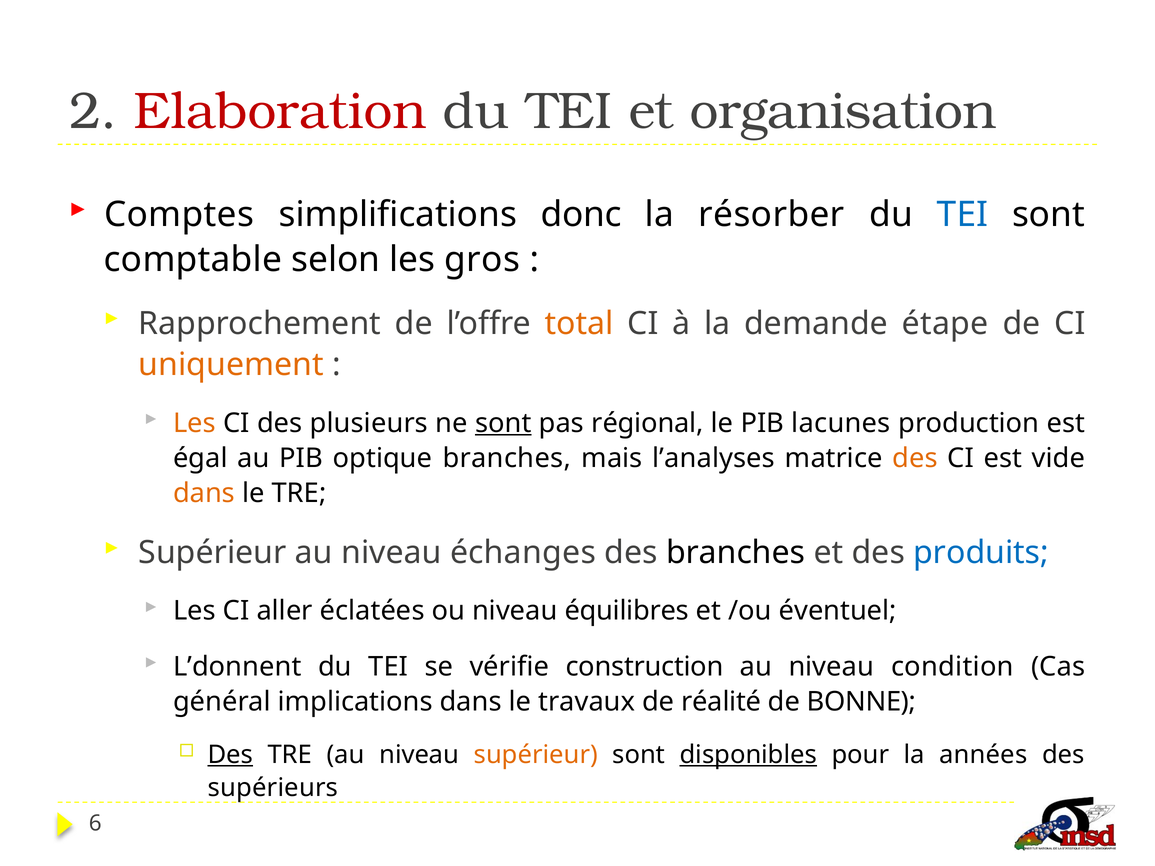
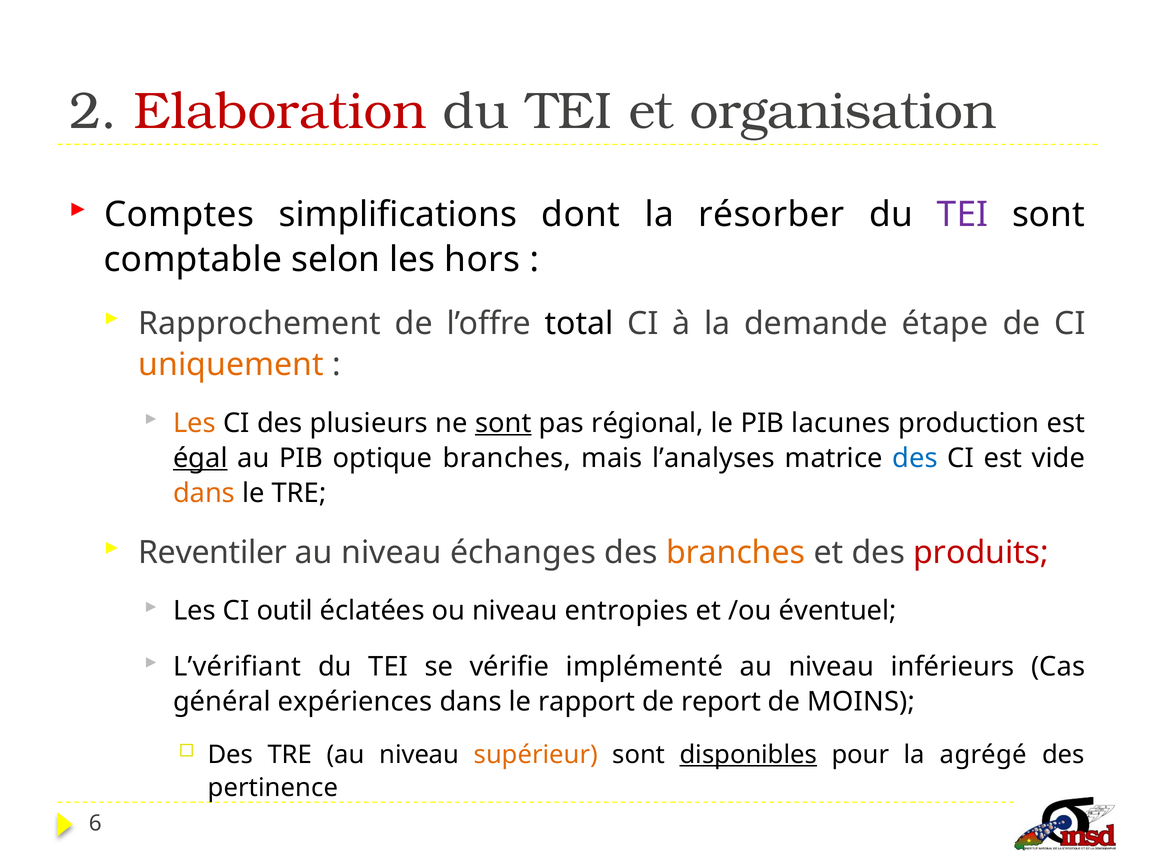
donc: donc -> dont (581, 215)
TEI colour: blue -> purple (962, 215)
gros: gros -> hors (482, 260)
total colour: orange -> black (579, 324)
égal underline: none -> present (200, 458)
des colour: orange -> blue (915, 458)
Supérieur: Supérieur -> Reventiler (213, 553)
branches colour: black -> orange (736, 553)
produits colour: blue -> red (981, 553)
aller: aller -> outil (285, 611)
équilibres: équilibres -> entropies (627, 611)
L’donnent: L’donnent -> L’vérifiant (237, 667)
construction: construction -> implémenté (644, 667)
condition: condition -> inférieurs (953, 667)
implications: implications -> expériences (355, 702)
travaux: travaux -> rapport (587, 702)
réalité: réalité -> report (721, 702)
BONNE: BONNE -> MOINS (861, 702)
Des underline: present -> none (230, 755)
années: années -> agrégé (983, 755)
supérieurs: supérieurs -> pertinence (273, 788)
